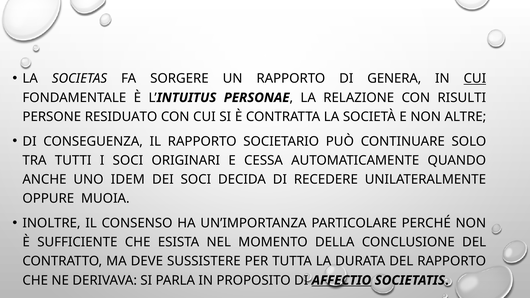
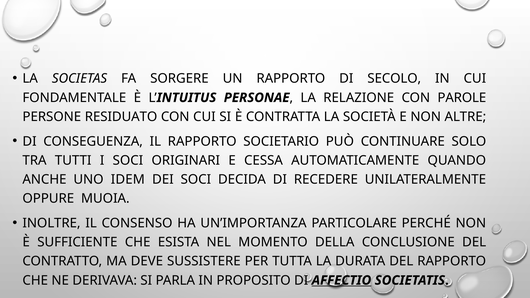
GENERA: GENERA -> SECOLO (394, 79)
CUI underline: present -> none (475, 79)
RISULTI: RISULTI -> PAROLE (462, 98)
